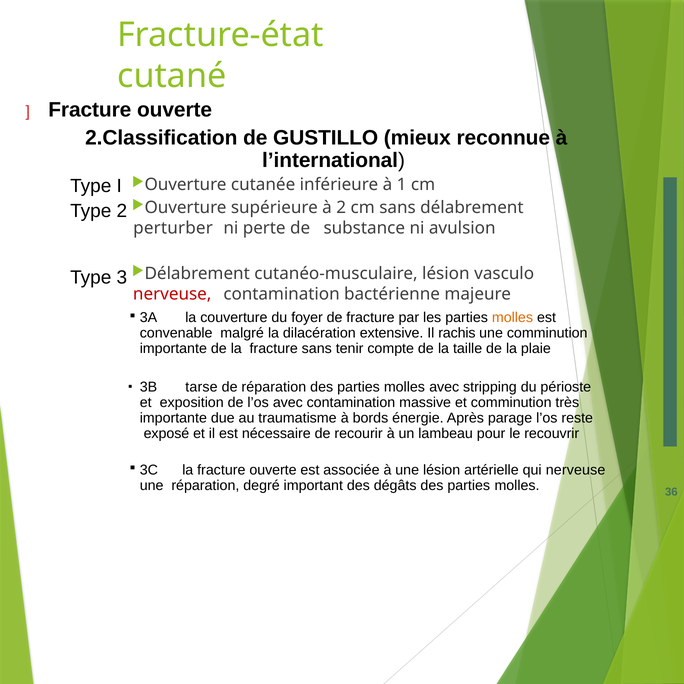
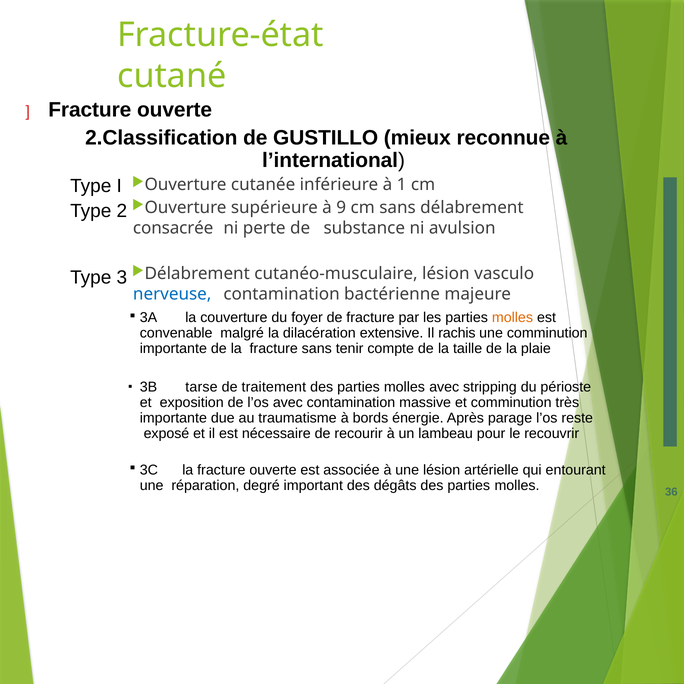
à 2: 2 -> 9 (341, 208)
perturber: perturber -> consacrée (173, 228)
nerveuse colour: red -> blue (172, 294)
de réparation: réparation -> traitement (274, 387)
qui nerveuse: nerveuse -> entourant (576, 470)
